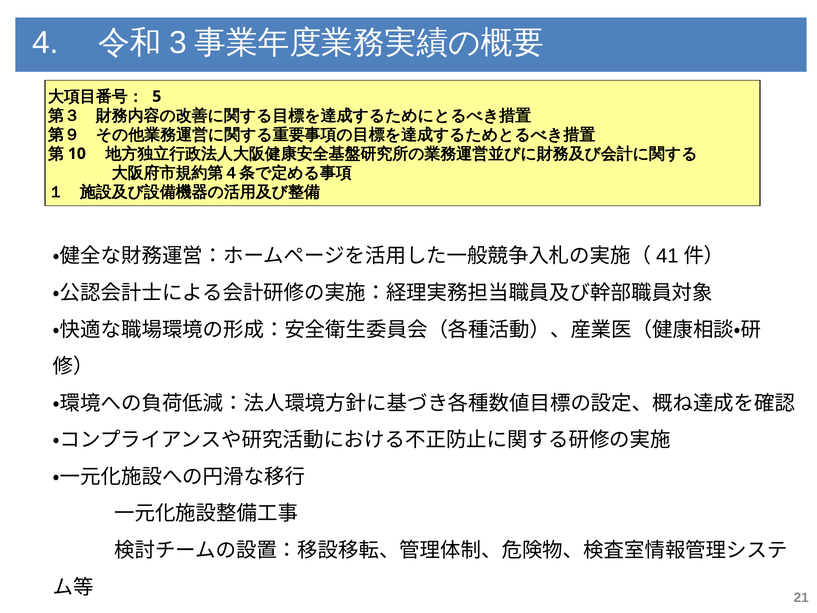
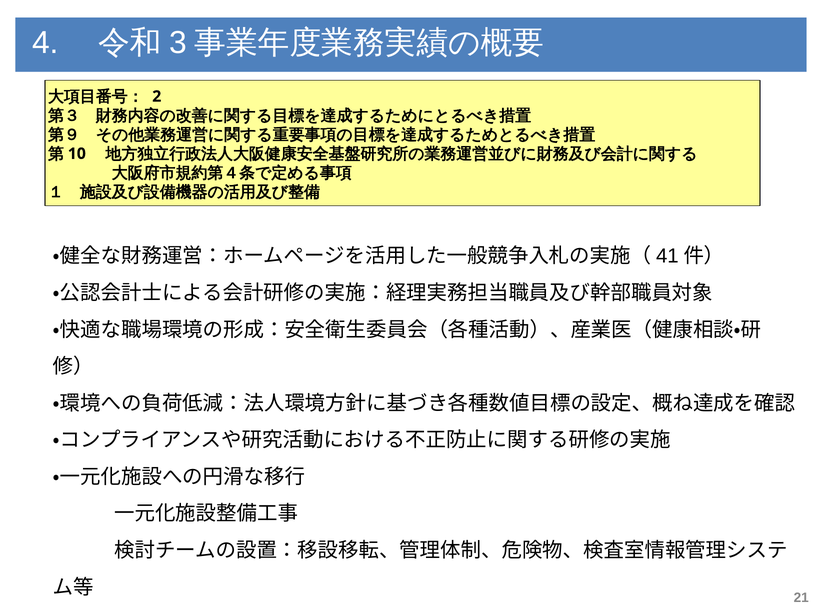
5: 5 -> 2 (157, 96)
